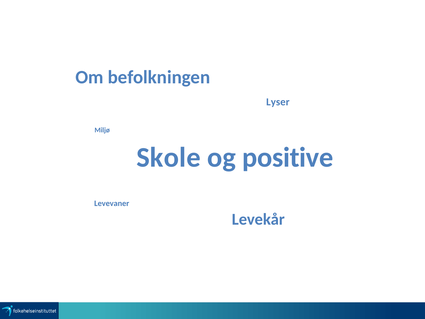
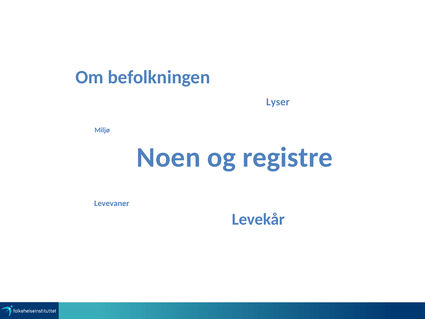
Skole: Skole -> Noen (168, 157)
positive: positive -> registre (288, 157)
